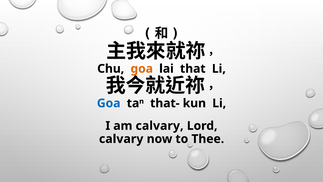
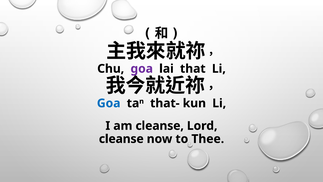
goa colour: orange -> purple (142, 69)
am calvary: calvary -> cleanse (160, 126)
calvary: calvary -> cleanse (121, 139)
